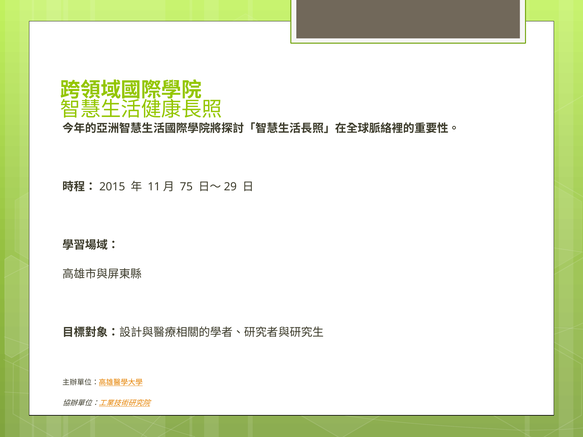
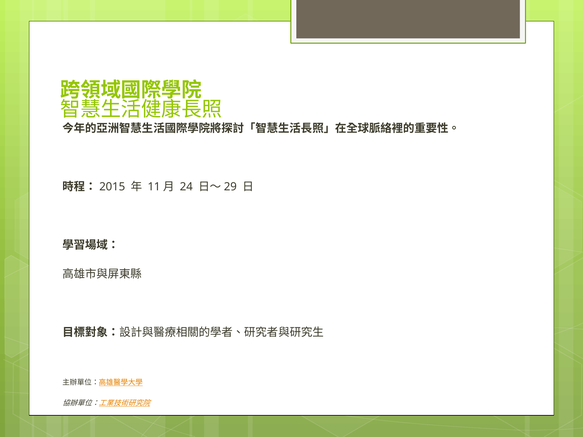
75: 75 -> 24 (186, 187)
